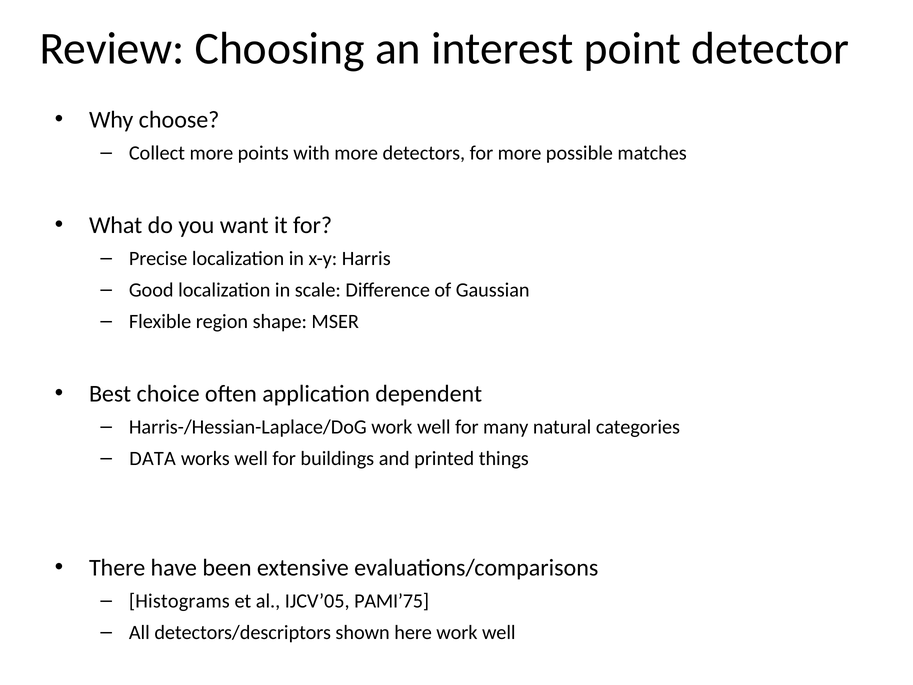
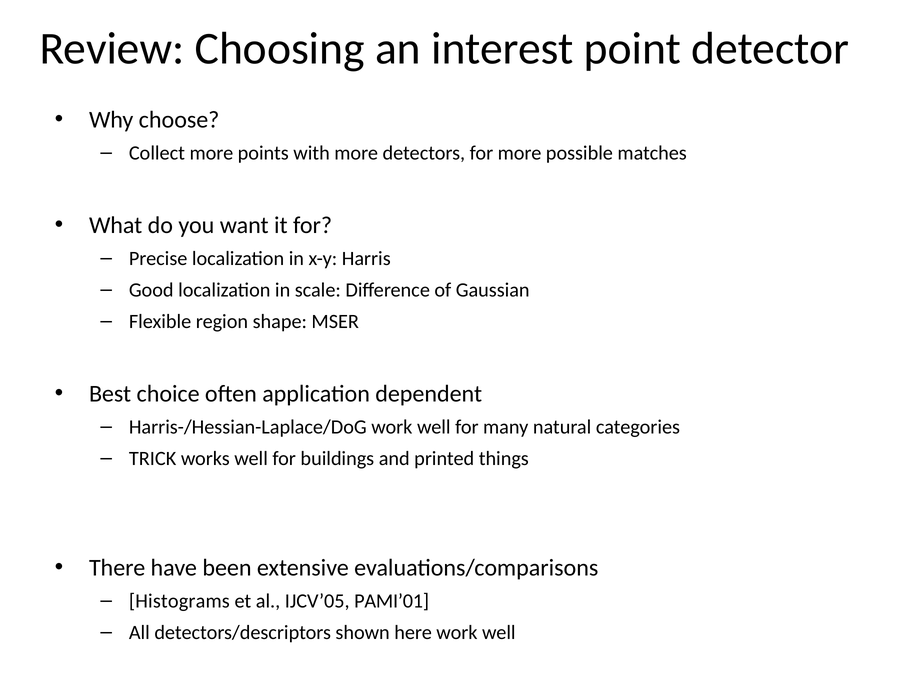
DATA: DATA -> TRICK (153, 458)
PAMI’75: PAMI’75 -> PAMI’01 (392, 601)
